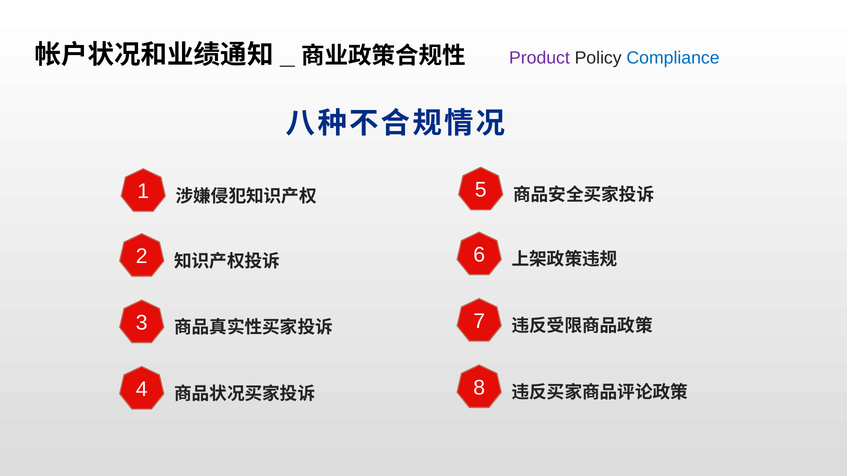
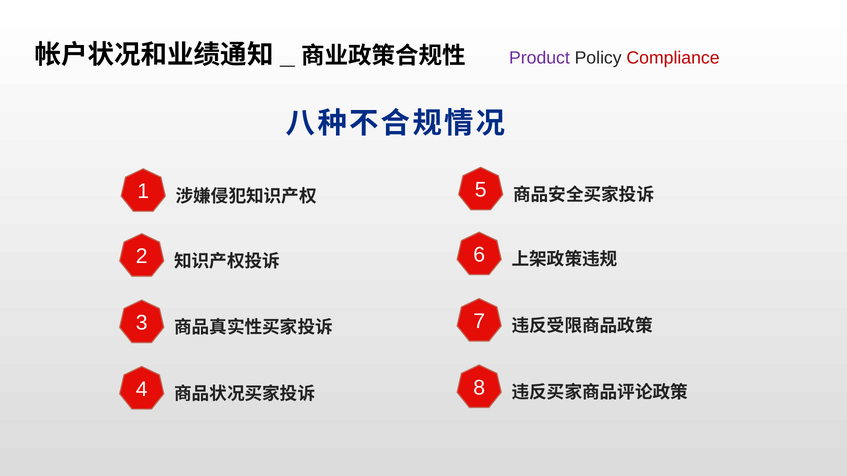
Compliance colour: blue -> red (673, 58)
